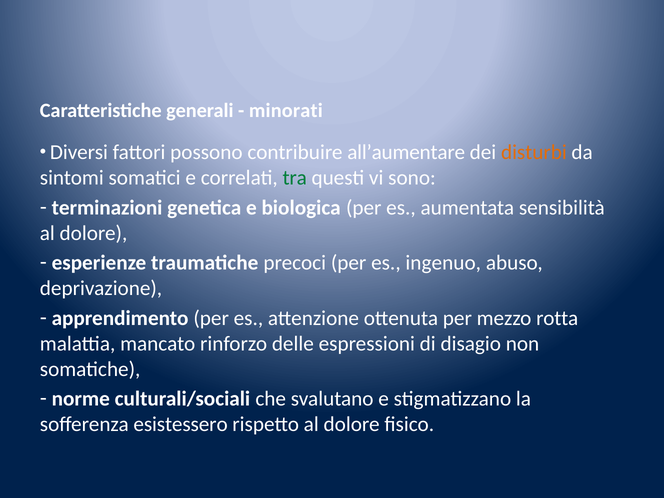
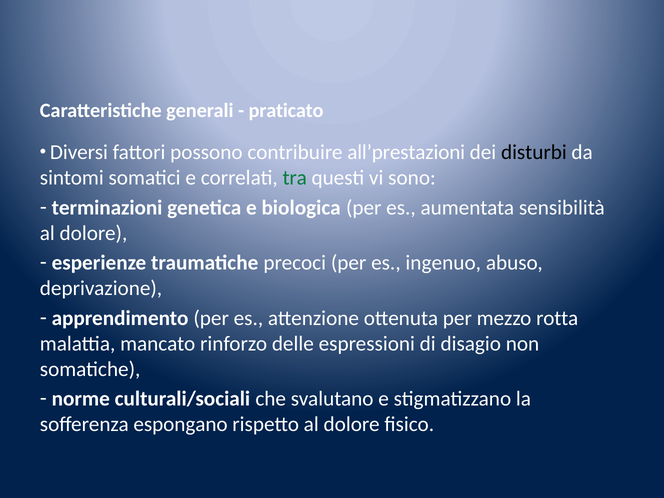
minorati: minorati -> praticato (286, 110)
all’aumentare: all’aumentare -> all’prestazioni (406, 152)
disturbi colour: orange -> black (534, 152)
esistessero: esistessero -> espongano (181, 424)
